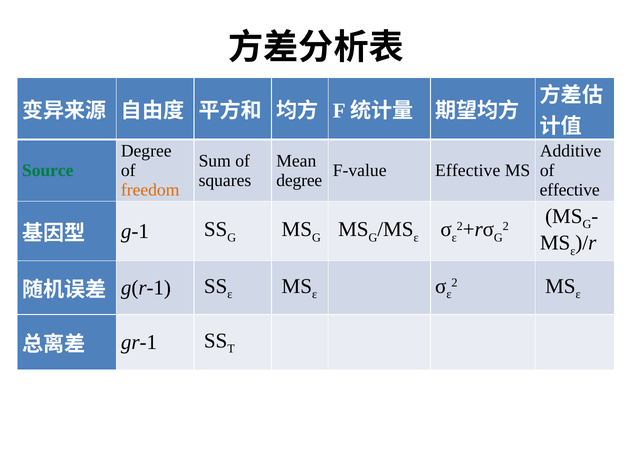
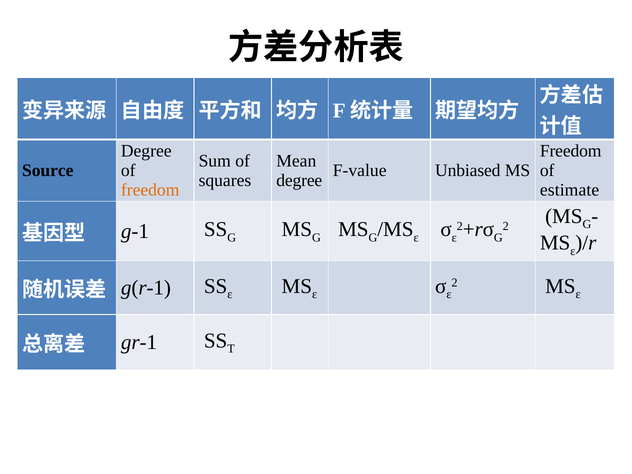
Additive: Additive -> Freedom (571, 151)
Source colour: green -> black (48, 171)
F-value Effective: Effective -> Unbiased (468, 171)
effective: effective -> estimate (570, 190)
